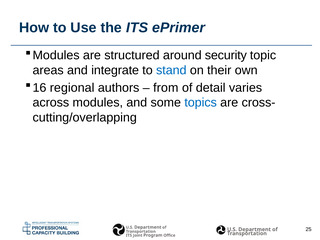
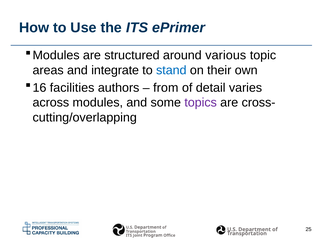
security: security -> various (226, 55)
regional: regional -> facilities (72, 88)
topics colour: blue -> purple (201, 103)
